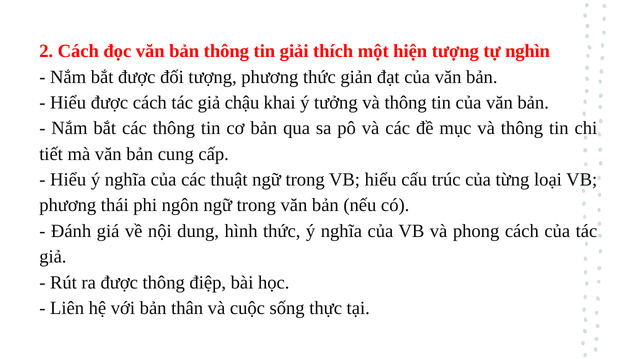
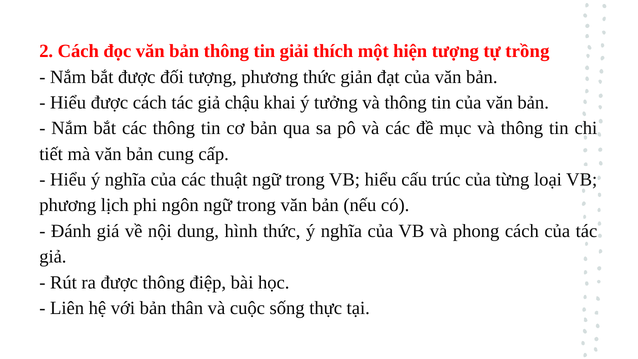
nghìn: nghìn -> trồng (527, 51)
thái: thái -> lịch (115, 205)
